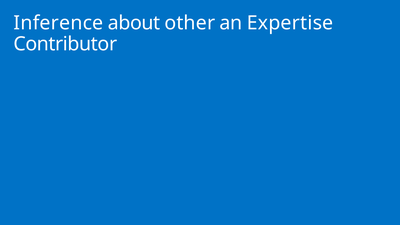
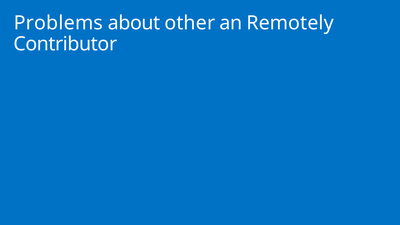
Inference: Inference -> Problems (58, 23)
Expertise: Expertise -> Remotely (290, 23)
